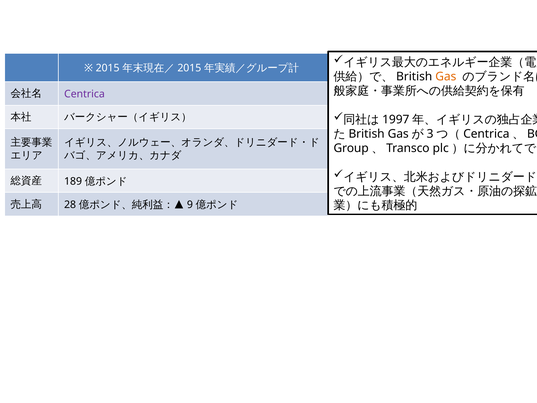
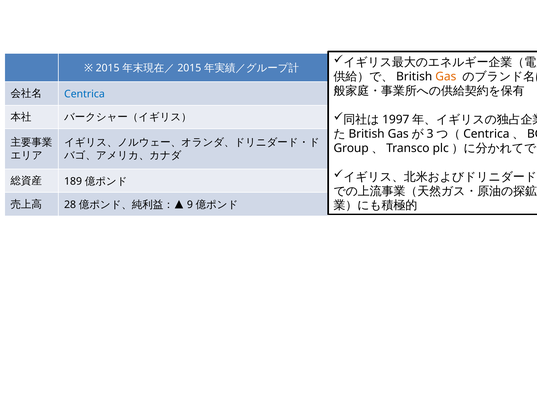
Centrica colour: purple -> blue (84, 94)
